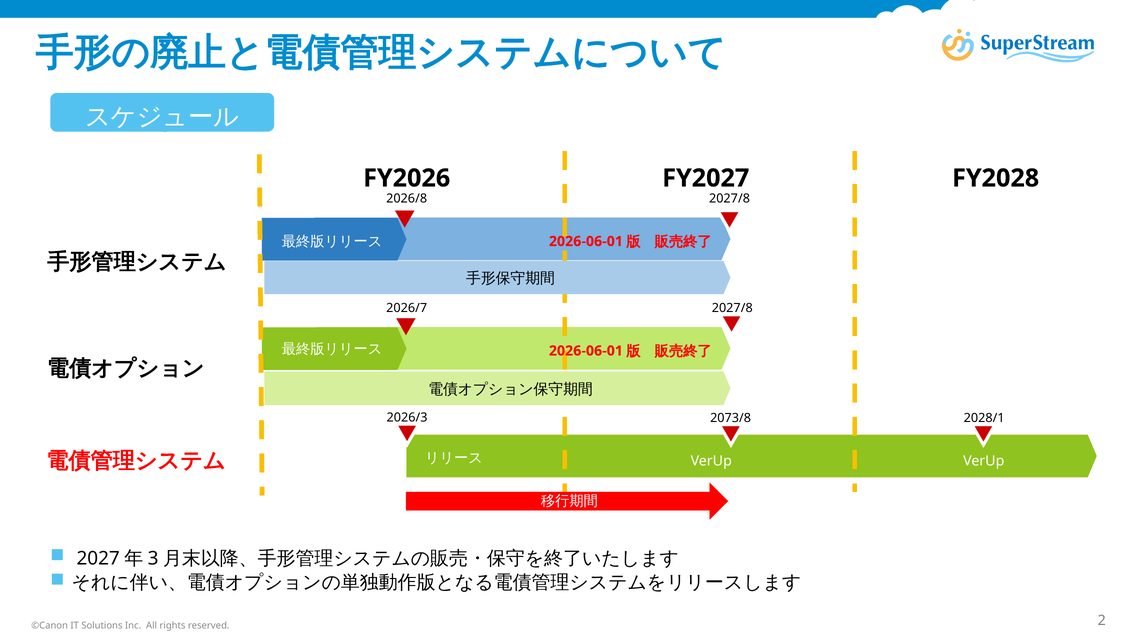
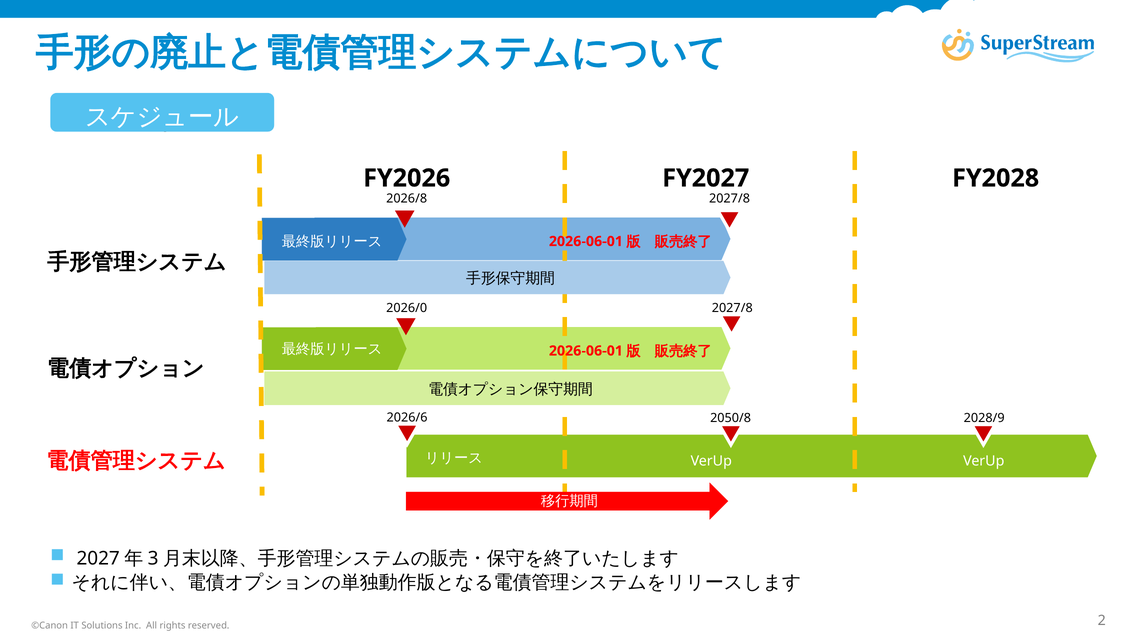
2026/7: 2026/7 -> 2026/0 (407, 308)
2026/3: 2026/3 -> 2026/6 (407, 417)
2073/8: 2073/8 -> 2050/8 (731, 418)
2028/1: 2028/1 -> 2028/9 (984, 418)
